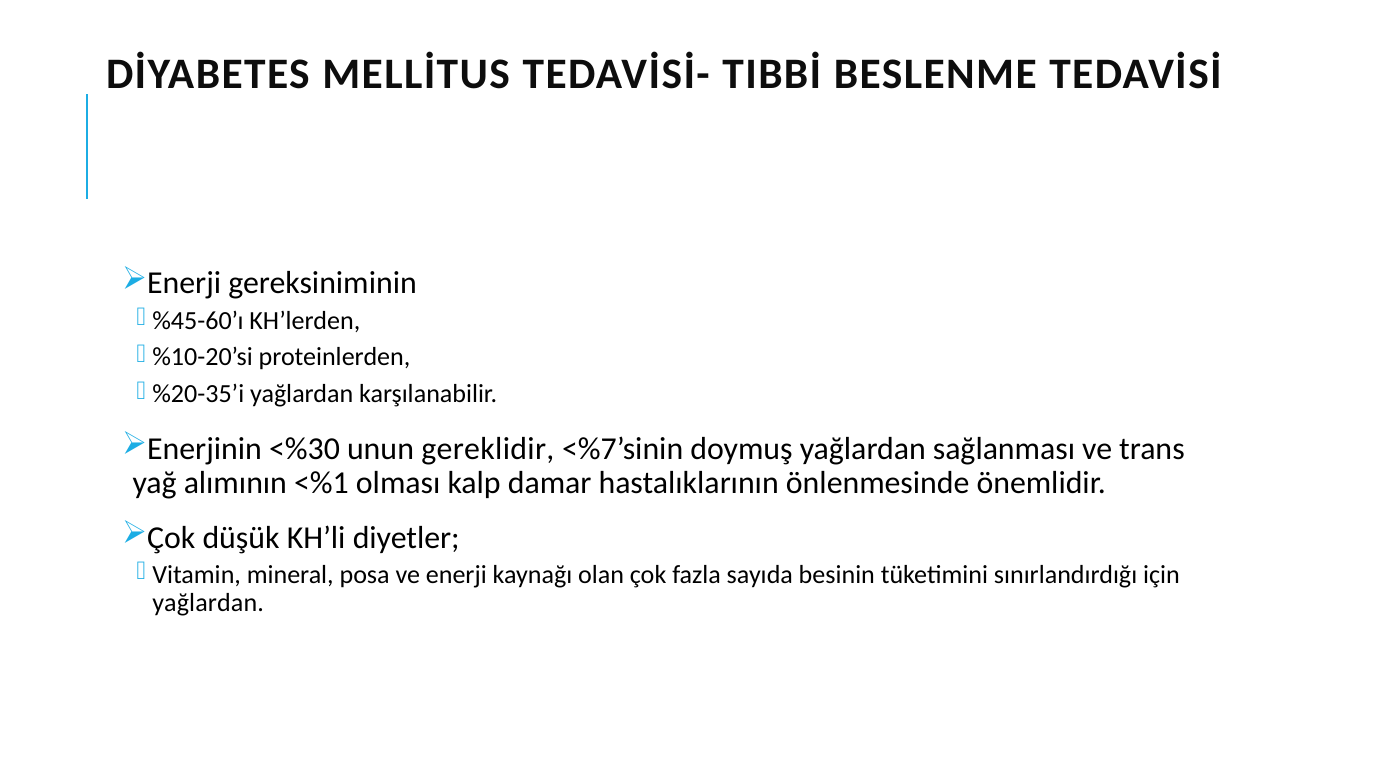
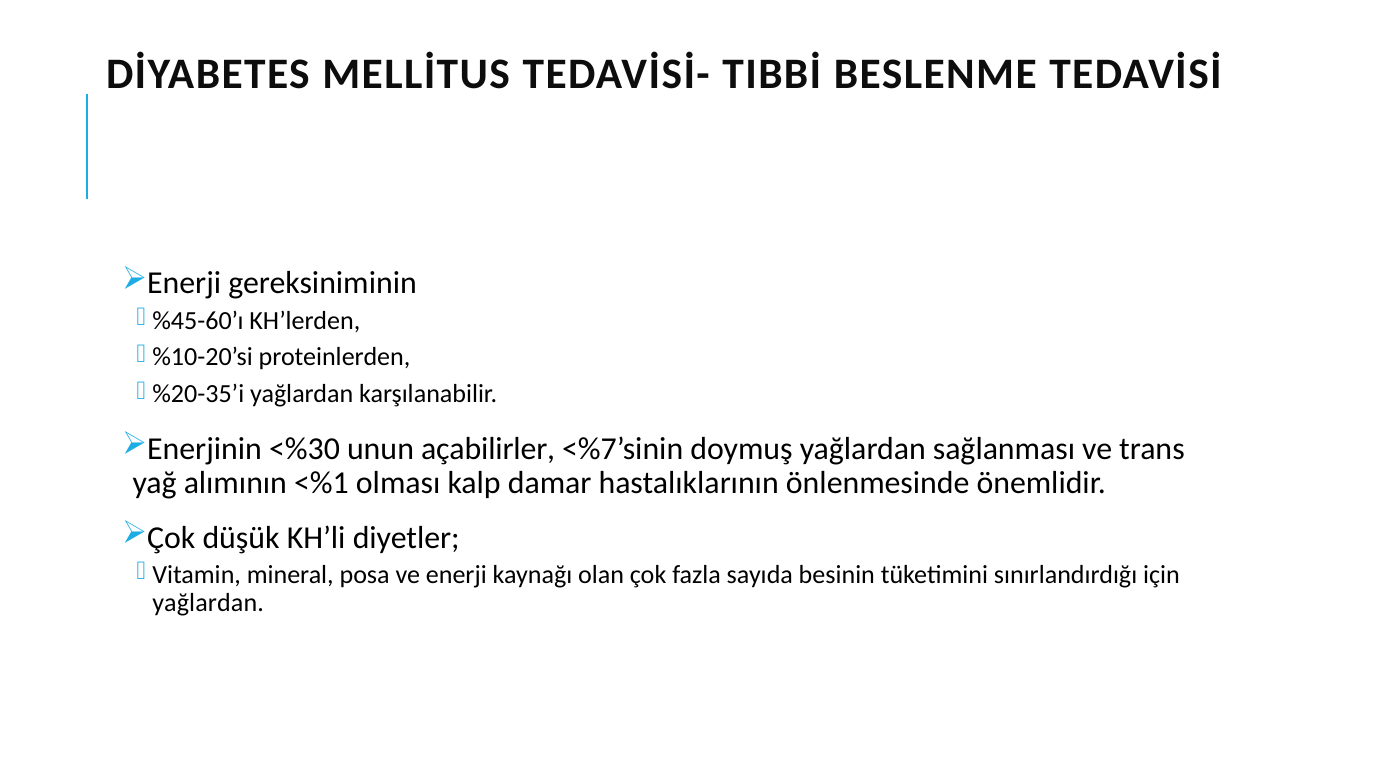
gereklidir: gereklidir -> açabilirler (488, 448)
